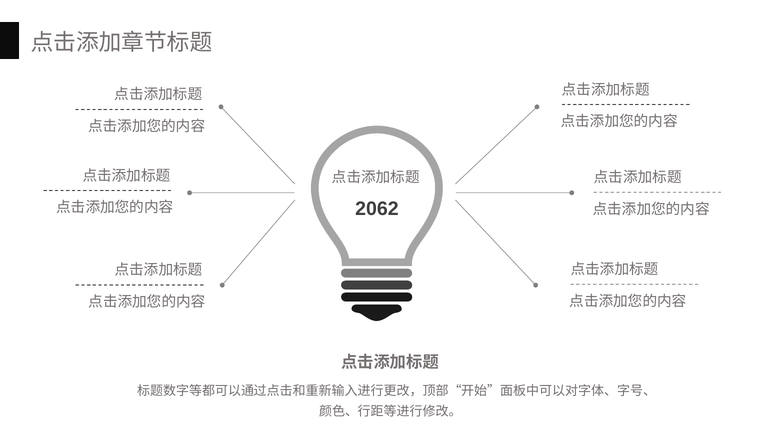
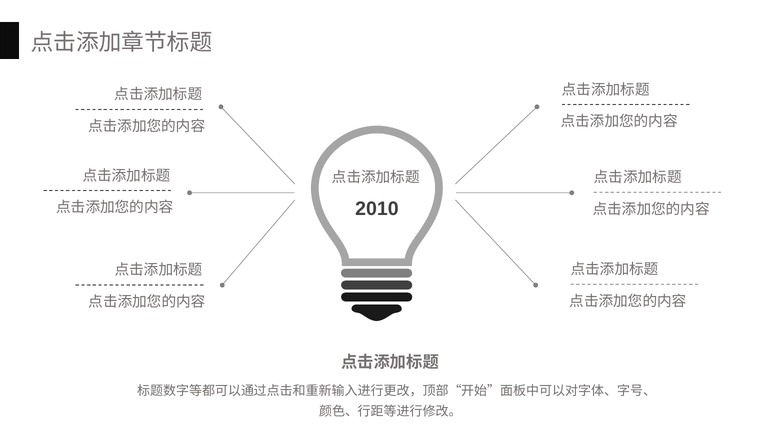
2062: 2062 -> 2010 (377, 209)
